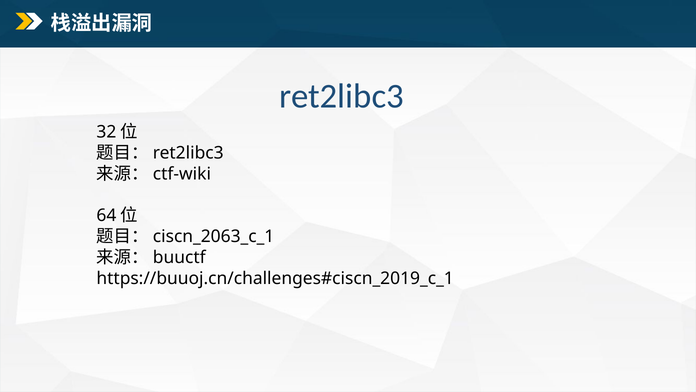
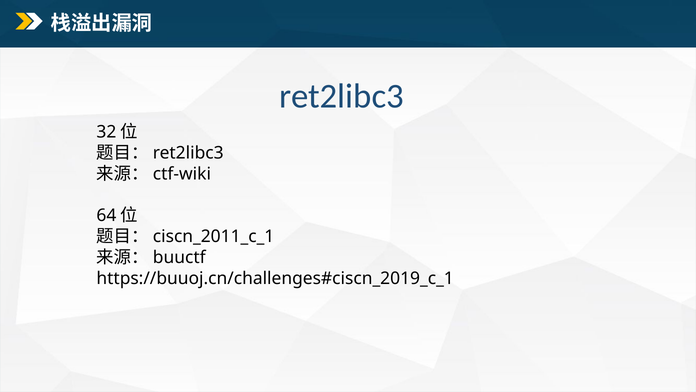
ciscn_2063_c_1: ciscn_2063_c_1 -> ciscn_2011_c_1 (214, 236)
